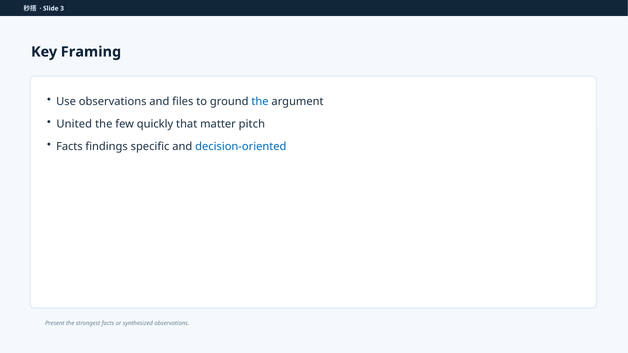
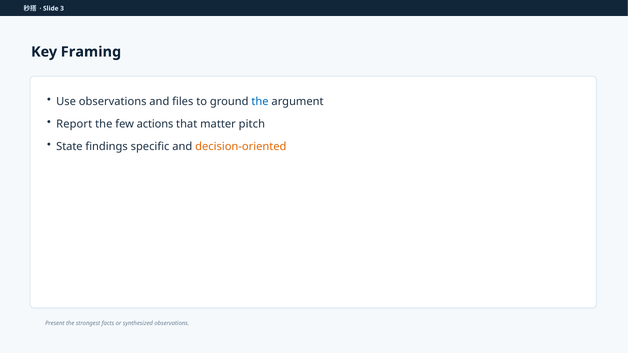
United: United -> Report (74, 124)
quickly: quickly -> actions (155, 124)
Facts: Facts -> State (69, 147)
decision-oriented colour: blue -> orange (241, 147)
